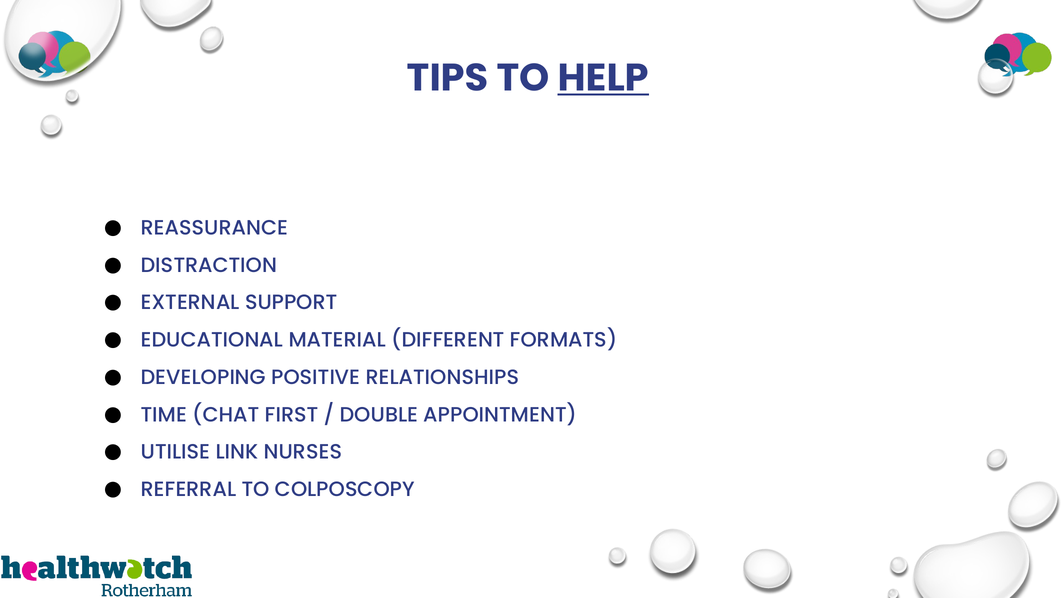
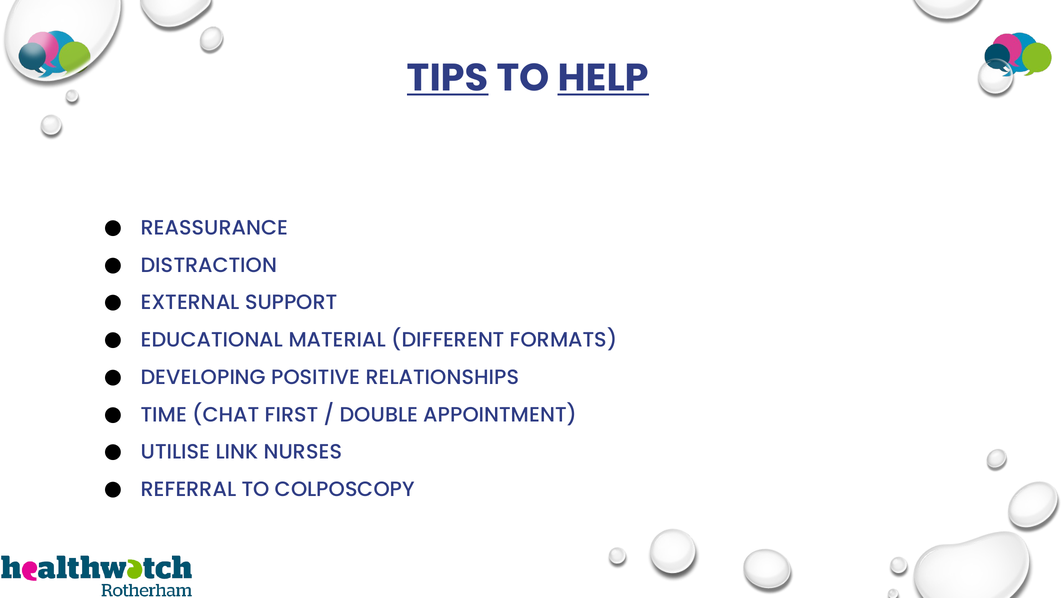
TIPS underline: none -> present (448, 78)
